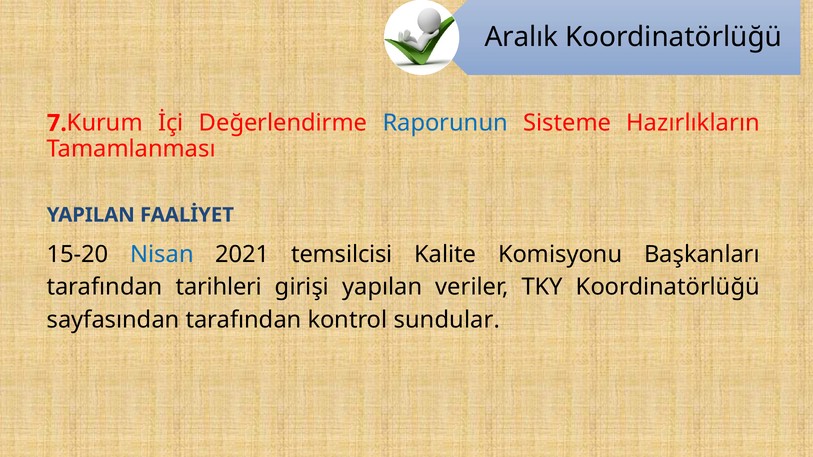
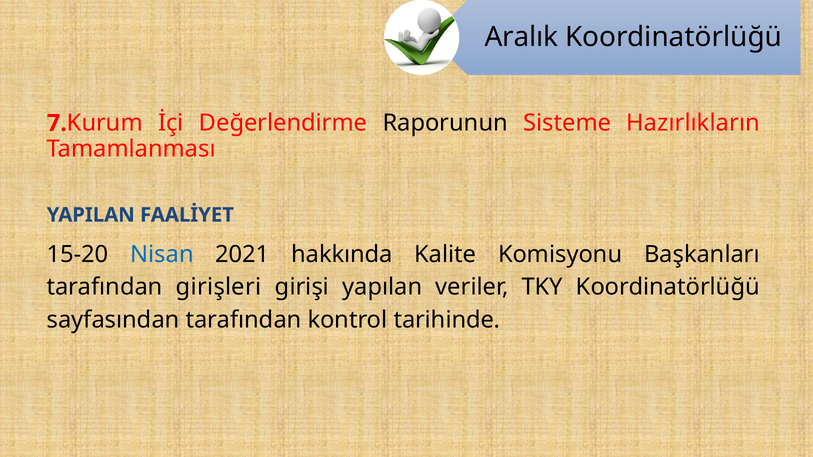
Raporunun colour: blue -> black (445, 123)
temsilcisi: temsilcisi -> hakkında (342, 255)
tarihleri: tarihleri -> girişleri (219, 287)
sundular: sundular -> tarihinde (447, 320)
